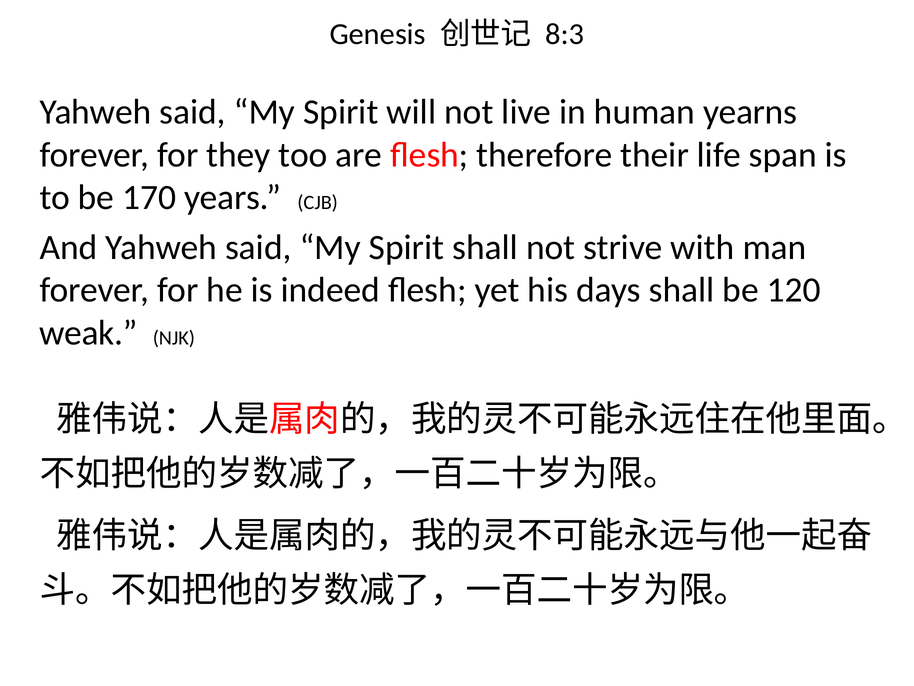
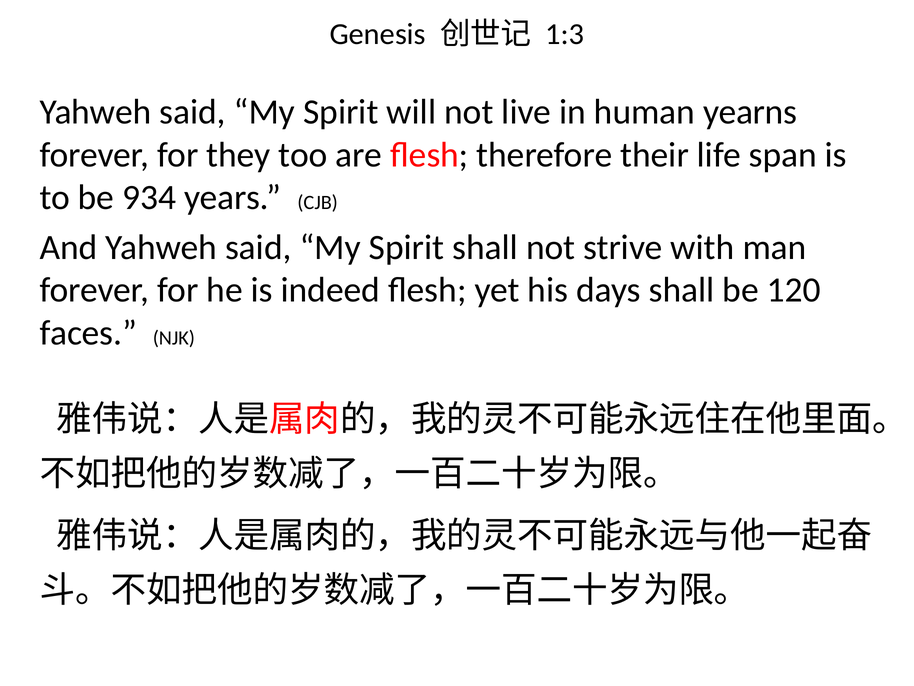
8:3: 8:3 -> 1:3 (565, 34)
170: 170 -> 934 (149, 198)
weak: weak -> faces (88, 333)
